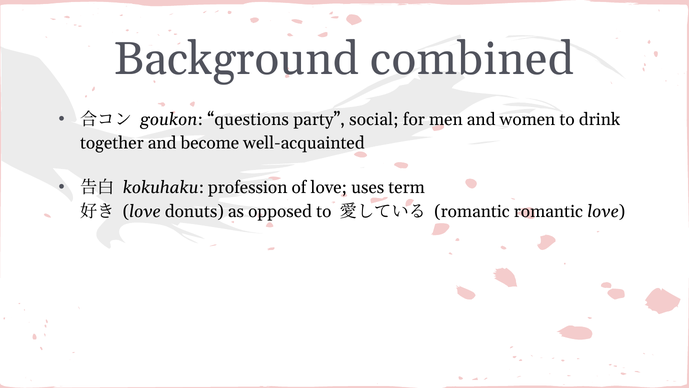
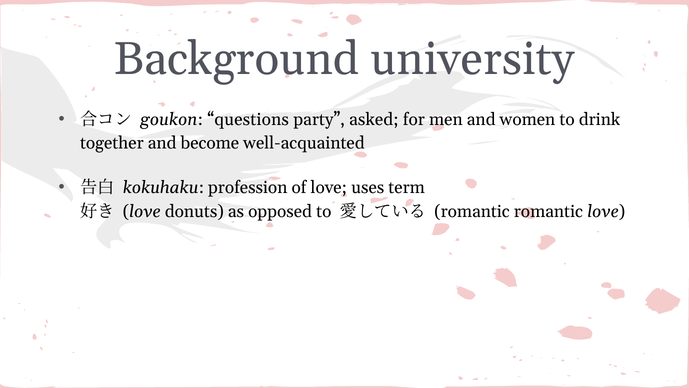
combined: combined -> university (472, 59)
social: social -> asked (374, 119)
